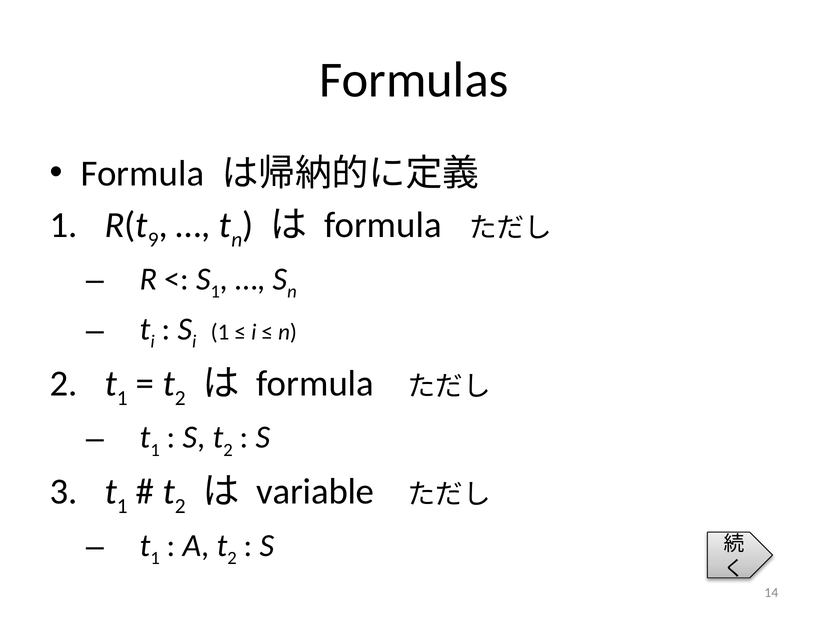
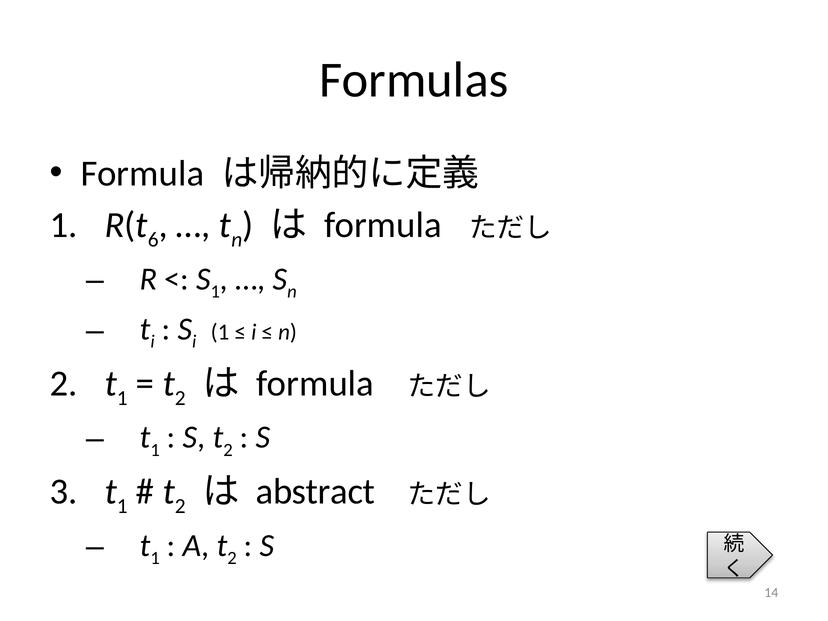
9: 9 -> 6 (153, 240)
variable: variable -> abstract (315, 492)
